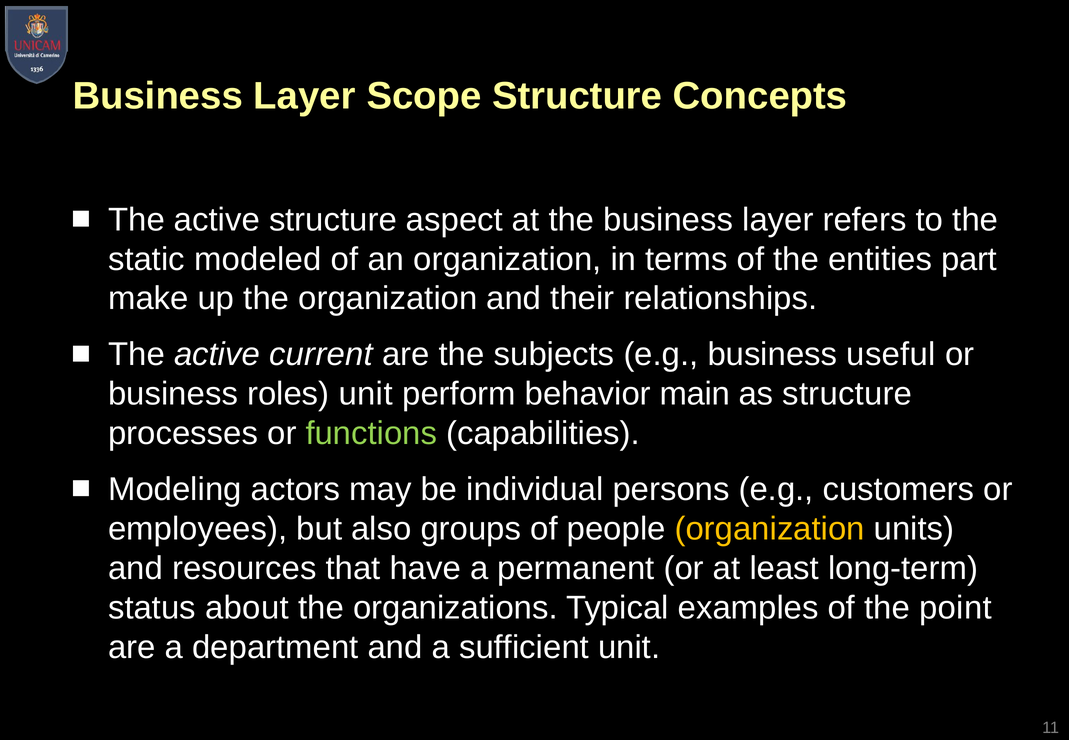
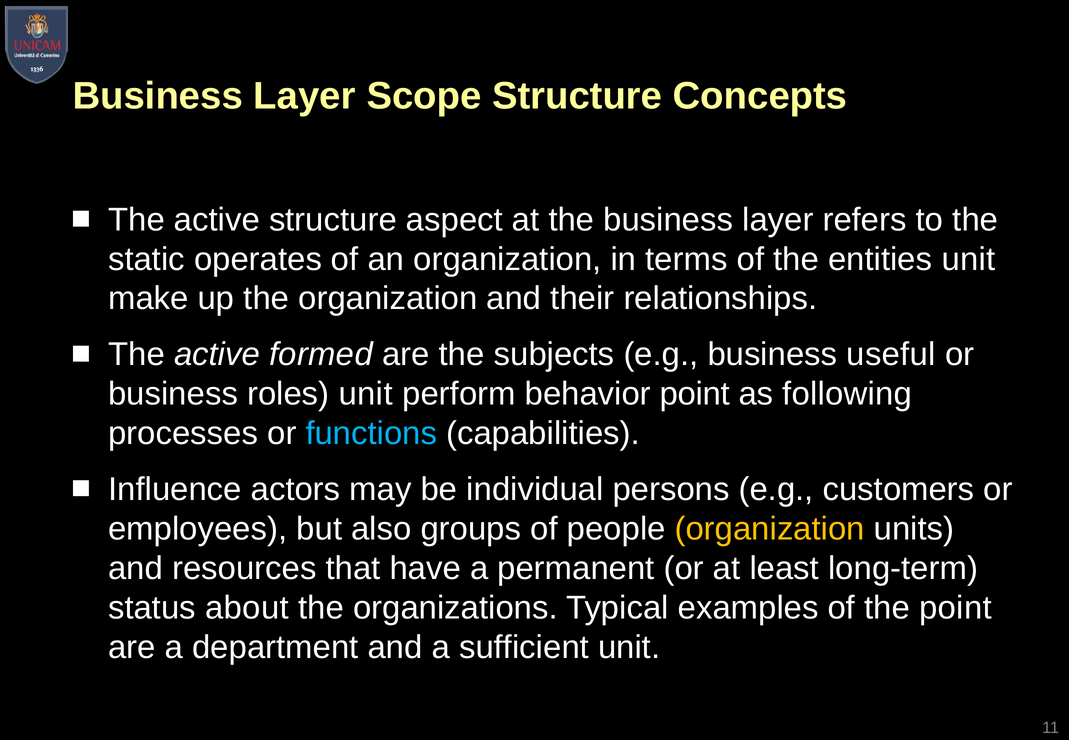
modeled: modeled -> operates (258, 259)
entities part: part -> unit (969, 259)
current: current -> formed (321, 355)
behavior main: main -> point (695, 394)
as structure: structure -> following (847, 394)
functions colour: light green -> light blue (371, 433)
Modeling: Modeling -> Influence (175, 489)
